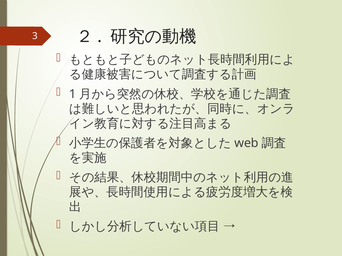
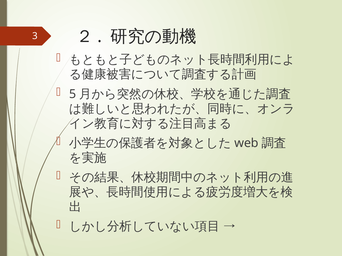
1: 1 -> 5 (73, 94)
